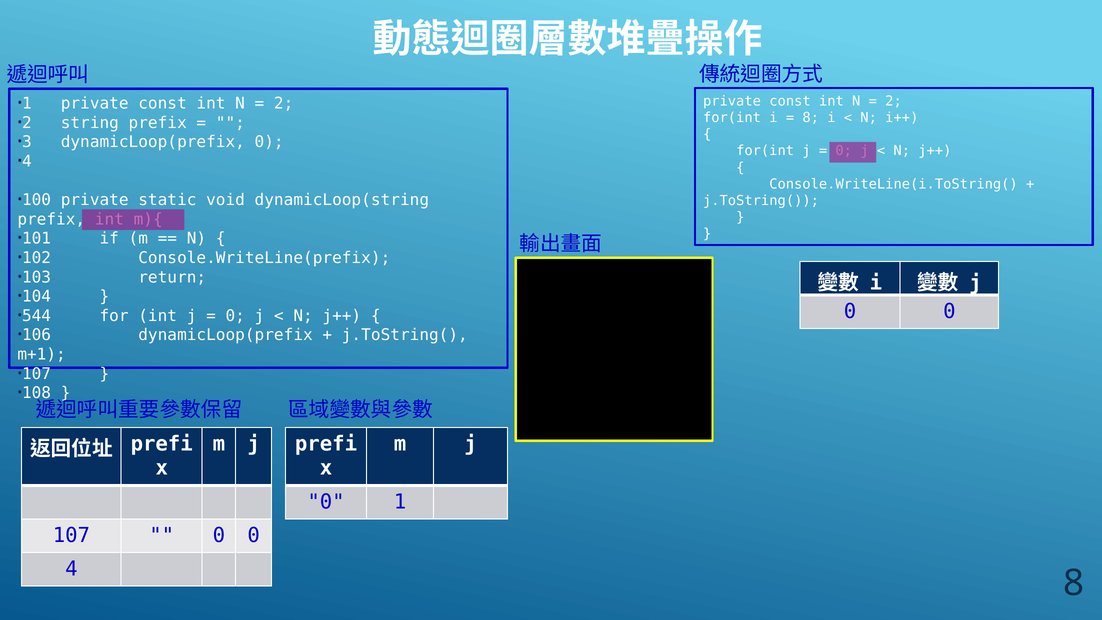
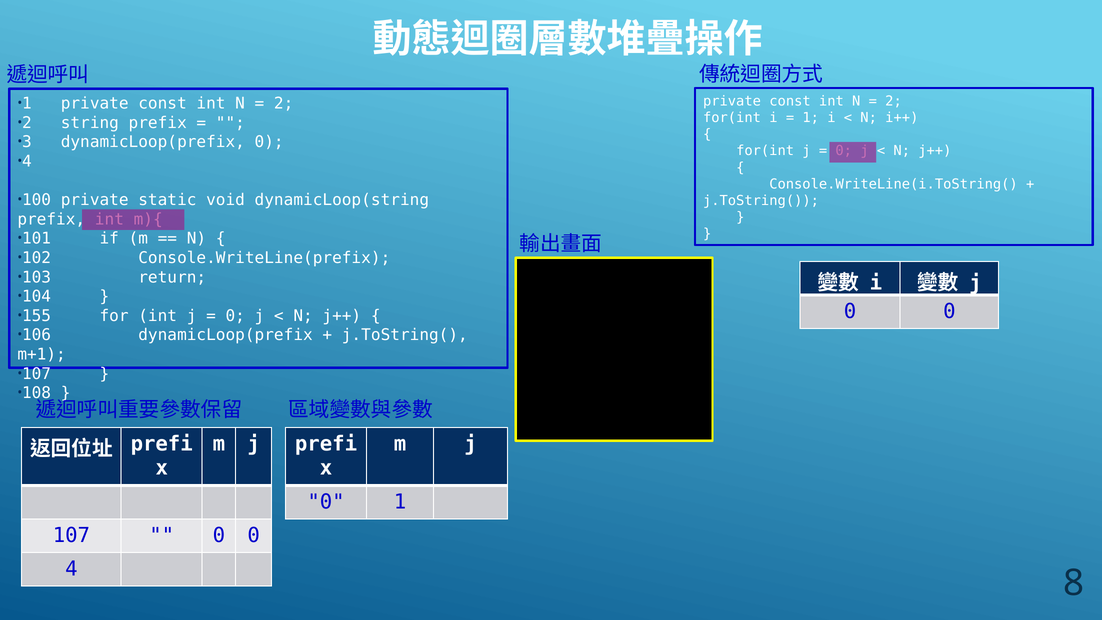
8: 8 -> 1 (811, 118)
544: 544 -> 155 (37, 316)
